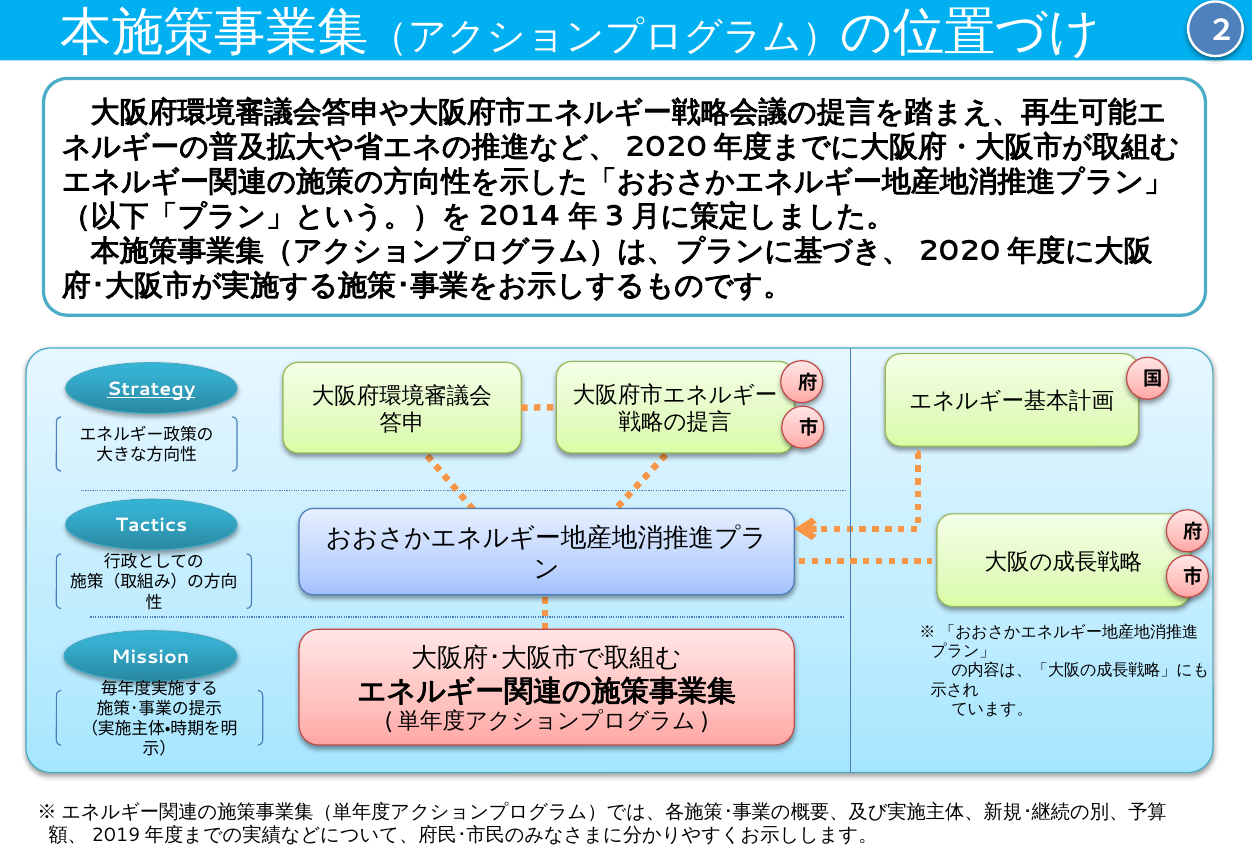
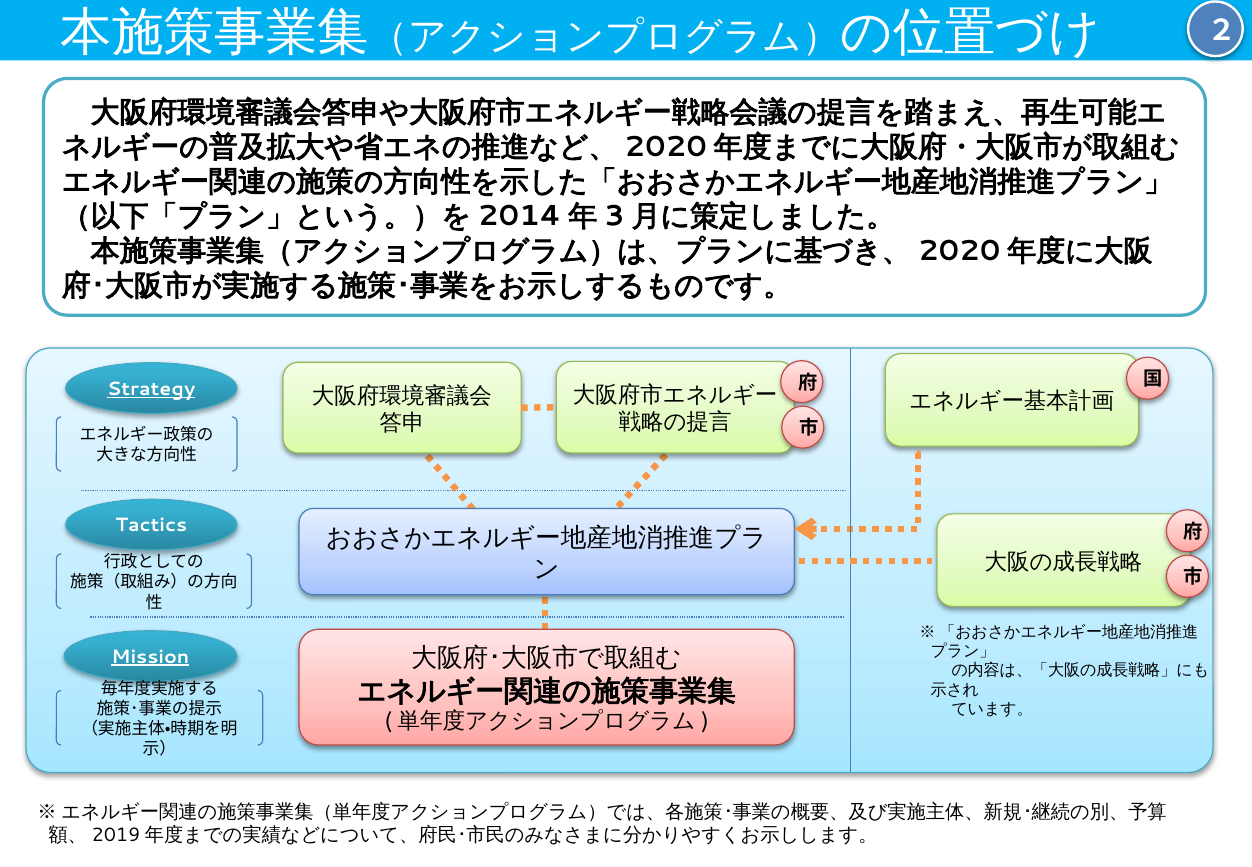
Mission underline: none -> present (150, 657)
